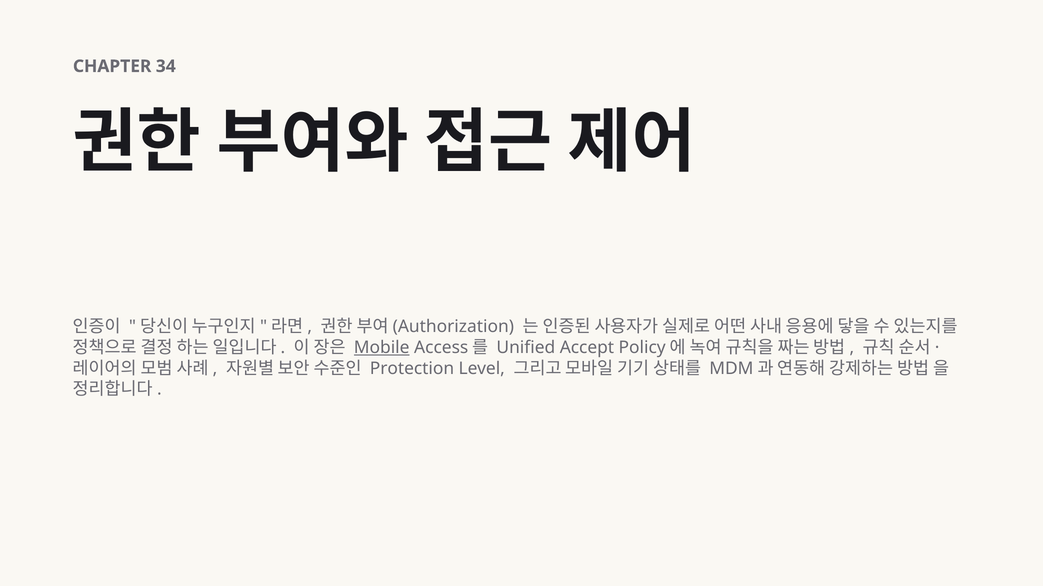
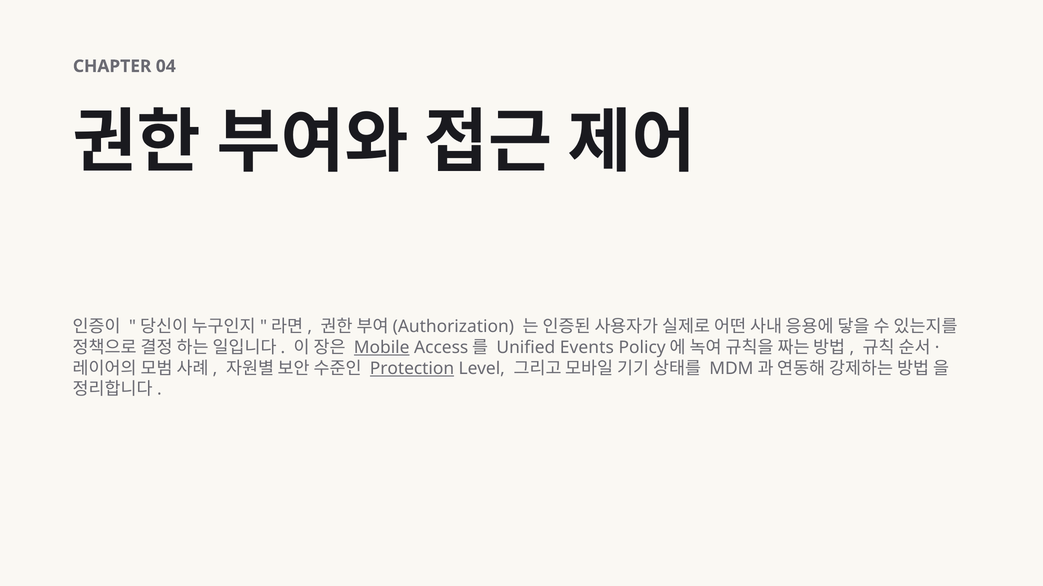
34: 34 -> 04 (166, 66)
Accept: Accept -> Events (587, 348)
Protection underline: none -> present (412, 369)
